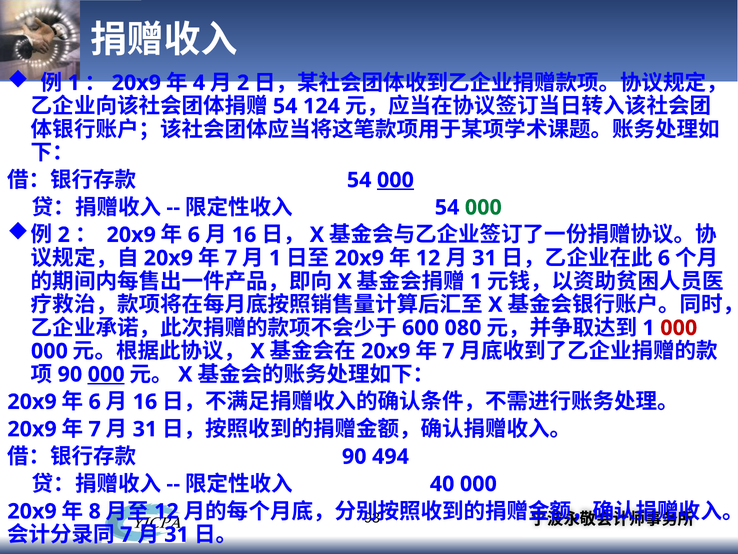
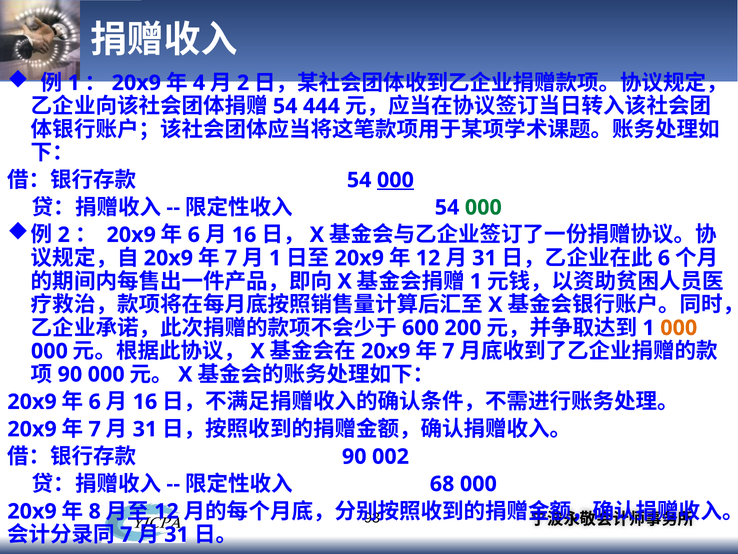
124: 124 -> 444 (321, 106)
080: 080 -> 200 (463, 328)
000 colour: red -> orange (679, 328)
000 underline: present -> none (106, 374)
494: 494 -> 002 (391, 456)
40: 40 -> 68 (442, 484)
